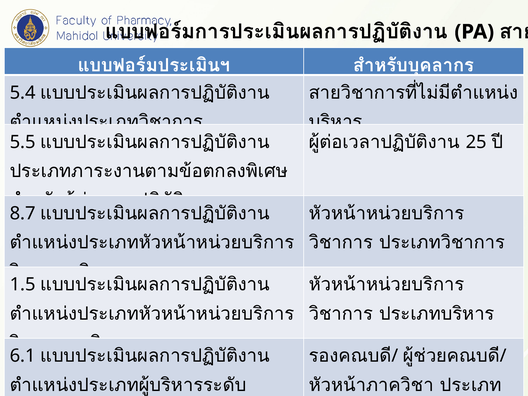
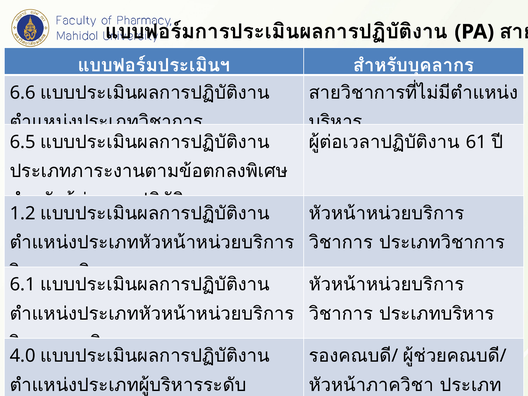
5.4: 5.4 -> 6.6 (23, 93)
5.5: 5.5 -> 6.5 (23, 142)
25: 25 -> 61 (476, 142)
8.7: 8.7 -> 1.2 (23, 213)
1.5: 1.5 -> 6.1 (23, 285)
6.1: 6.1 -> 4.0 (23, 356)
